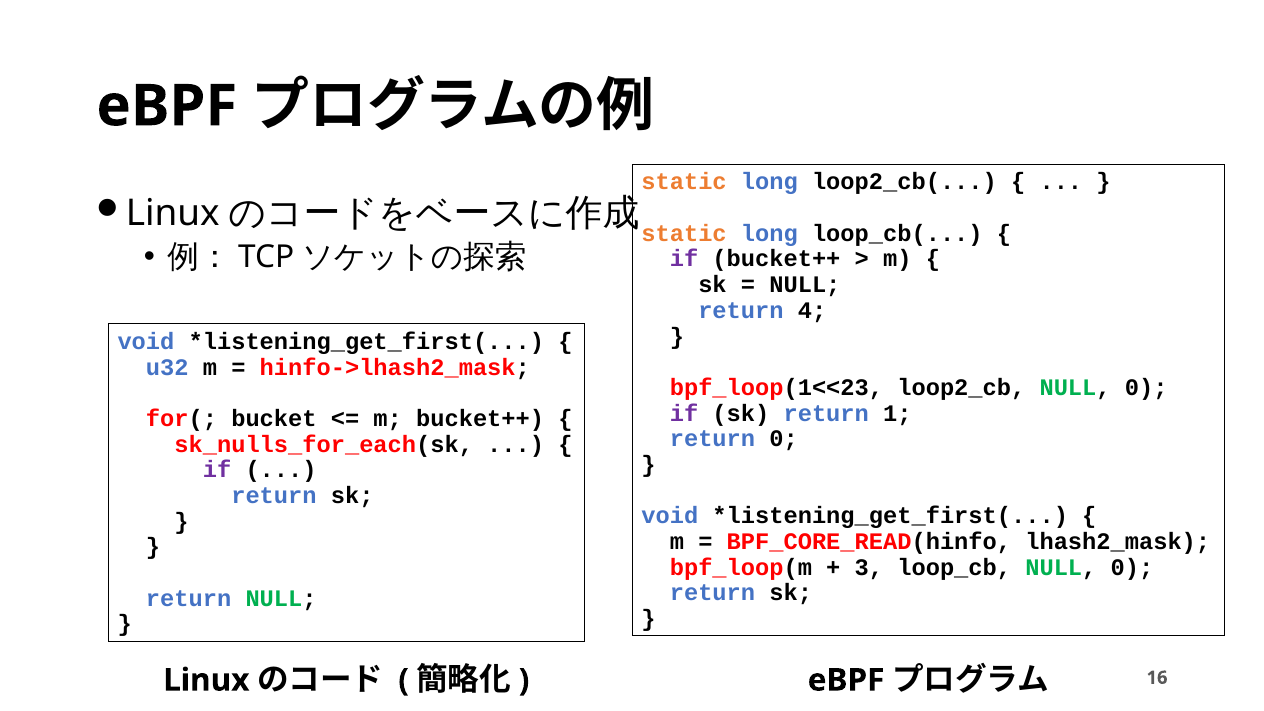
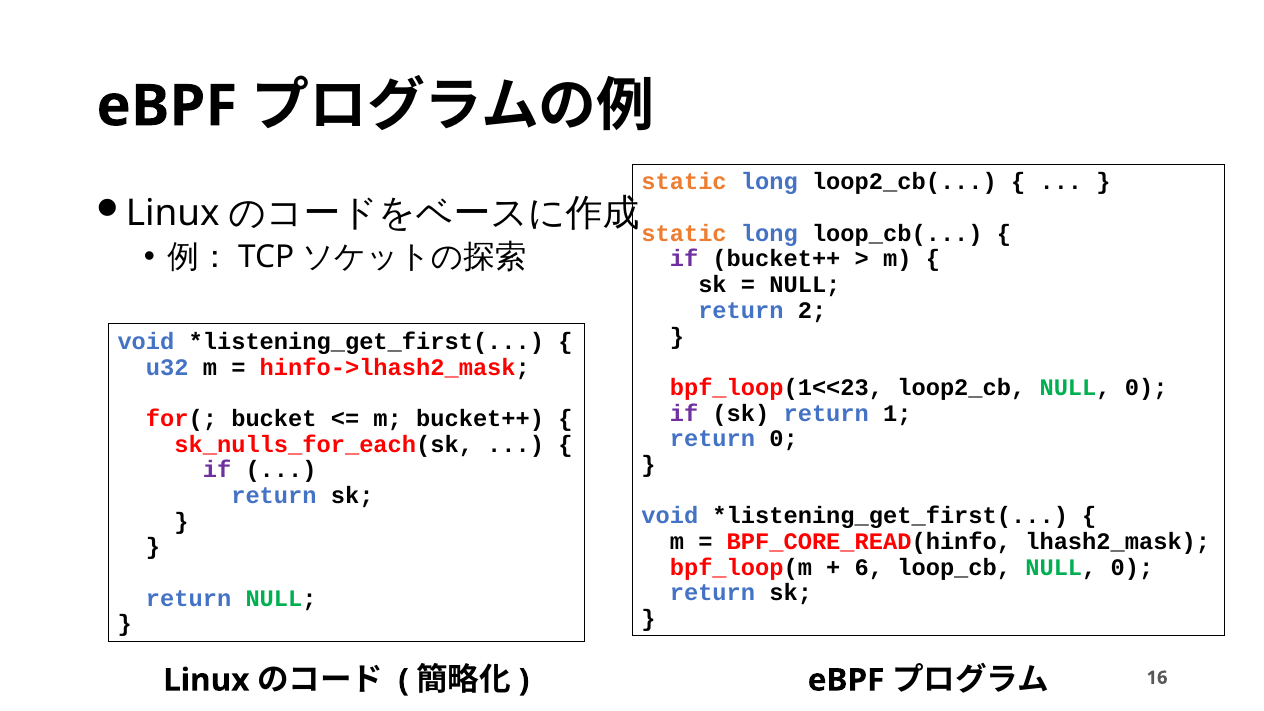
4: 4 -> 2 (812, 311)
3: 3 -> 6 (869, 567)
